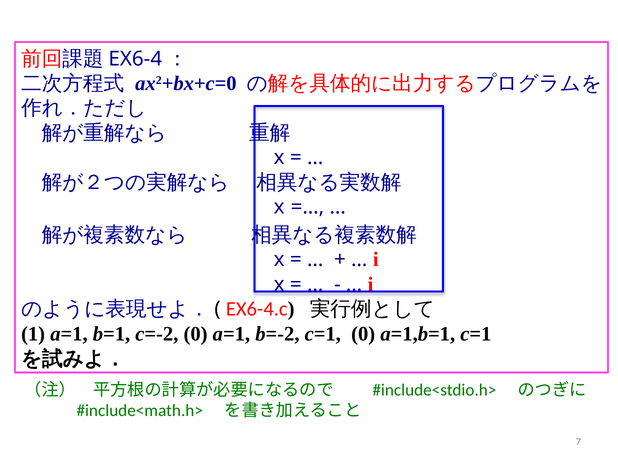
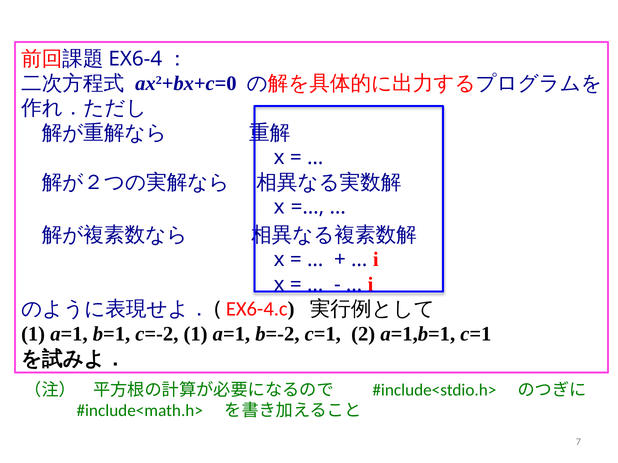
c=-2 0: 0 -> 1 (196, 334)
c=1 0: 0 -> 2 (363, 334)
